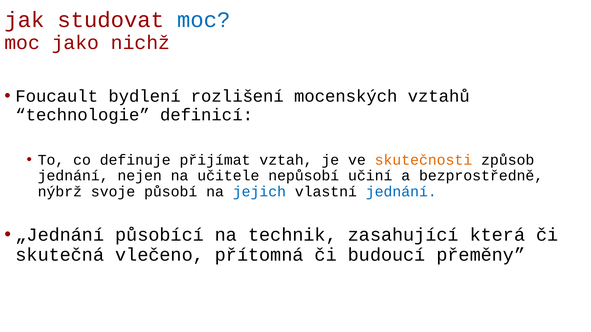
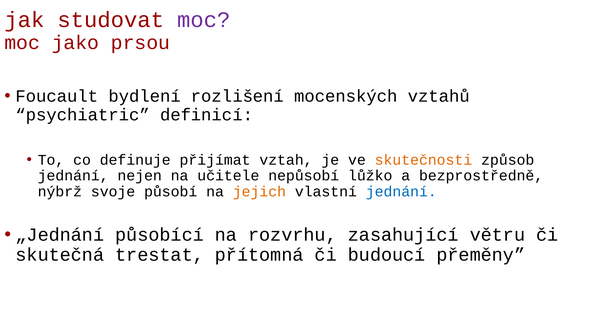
moc colour: blue -> purple (204, 20)
nichž: nichž -> prsou (140, 43)
technologie: technologie -> psychiatric (83, 115)
učiní: učiní -> lůžko (370, 176)
jejich colour: blue -> orange (259, 192)
technik: technik -> rozvrhu (292, 235)
která: která -> větru (497, 235)
vlečeno: vlečeno -> trestat (160, 255)
